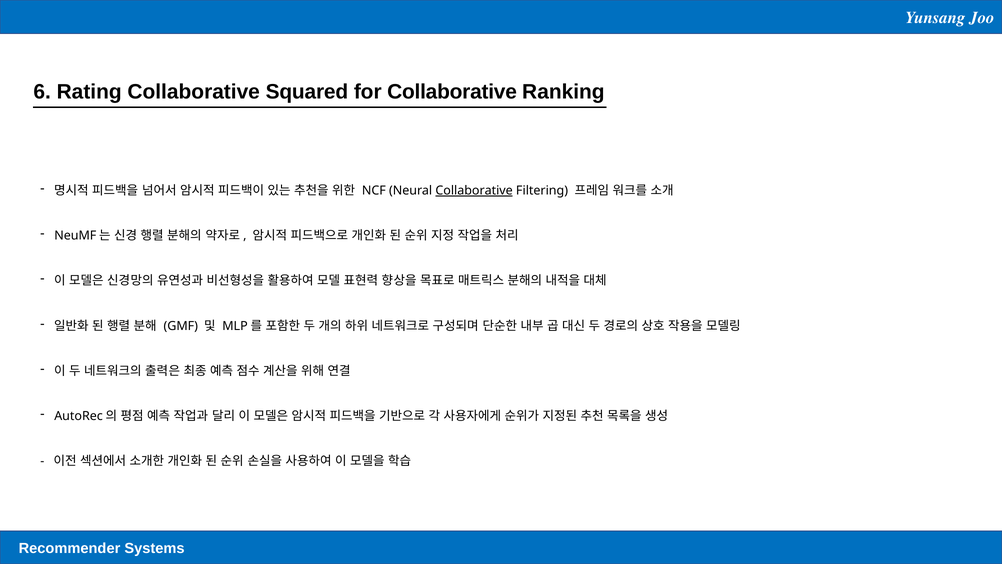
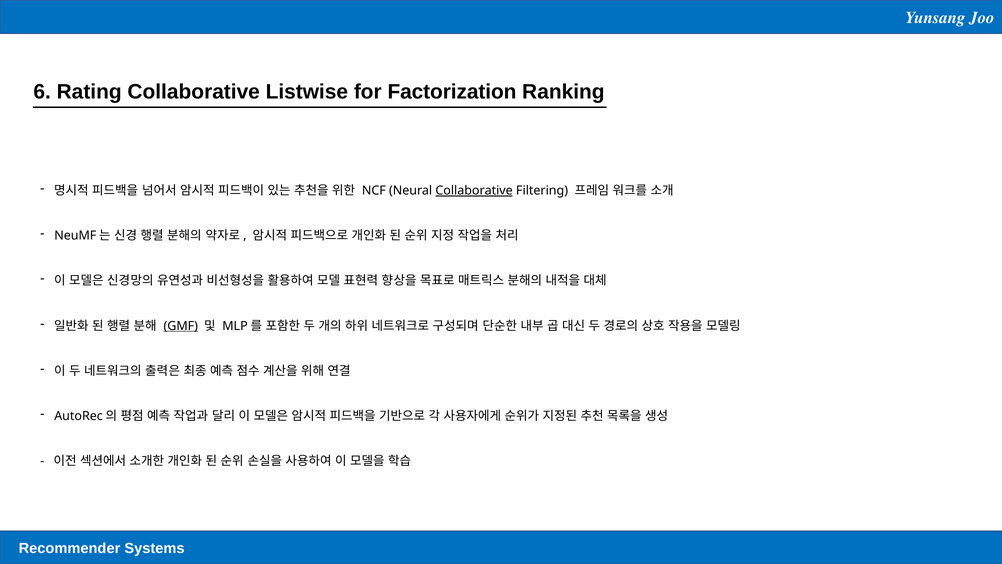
Squared: Squared -> Listwise (307, 92)
for Collaborative: Collaborative -> Factorization (452, 92)
GMF underline: none -> present (181, 326)
